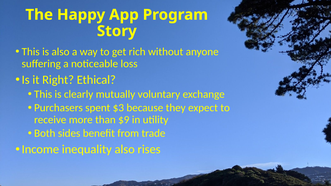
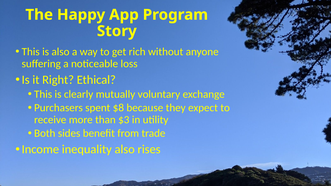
$3: $3 -> $8 (118, 108)
$9: $9 -> $3 (124, 120)
